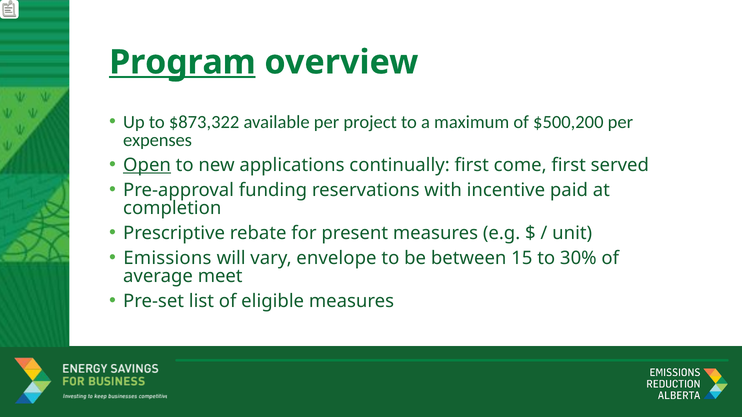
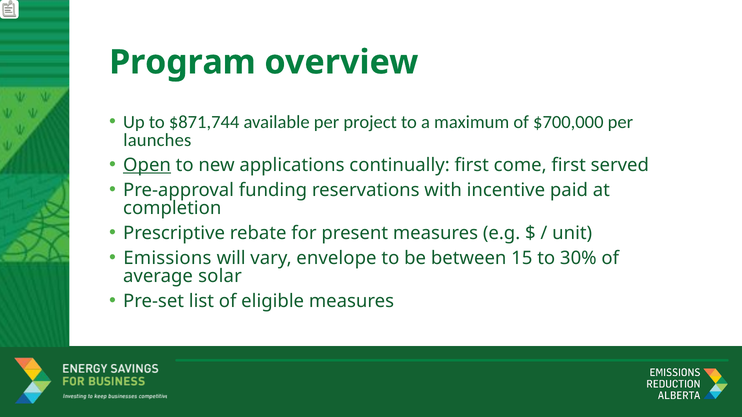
Program underline: present -> none (182, 62)
$873,322: $873,322 -> $871,744 (204, 122)
$500,200: $500,200 -> $700,000 (568, 122)
expenses: expenses -> launches (157, 140)
meet: meet -> solar (220, 276)
